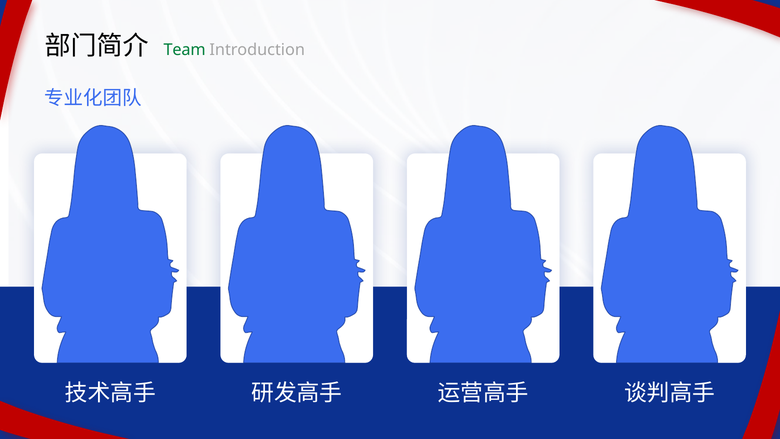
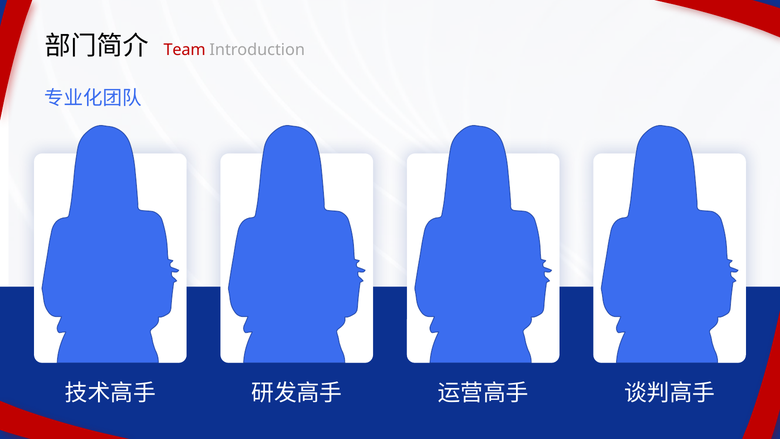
Team colour: green -> red (185, 50)
